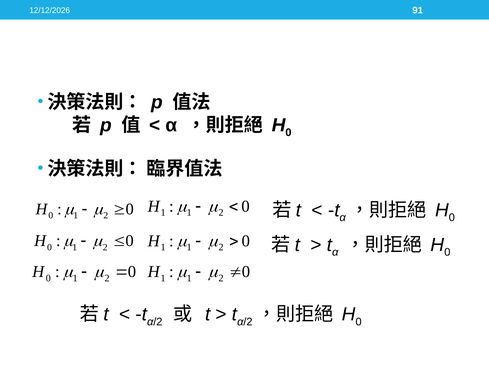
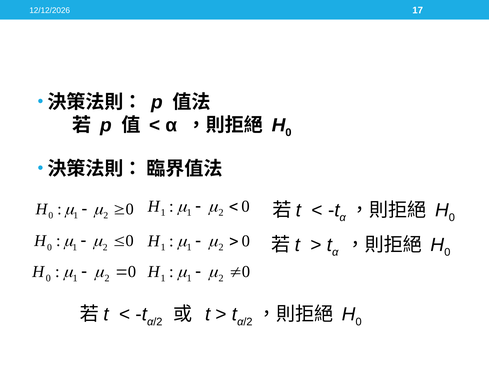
91: 91 -> 17 (418, 10)
